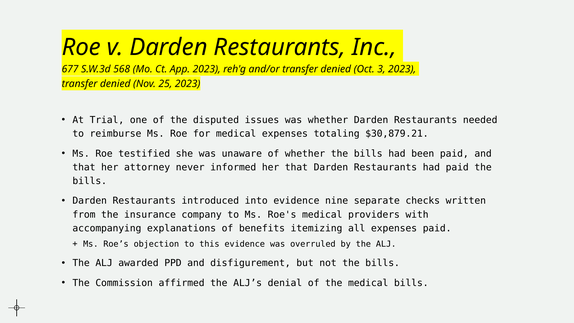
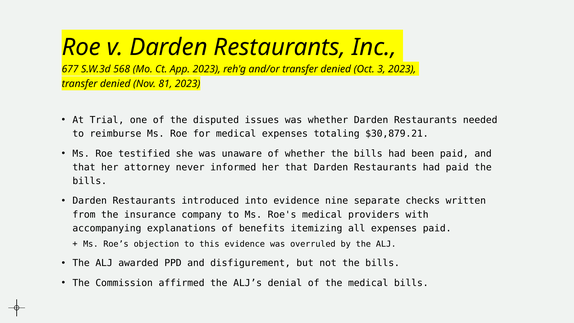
25: 25 -> 81 (165, 84)
